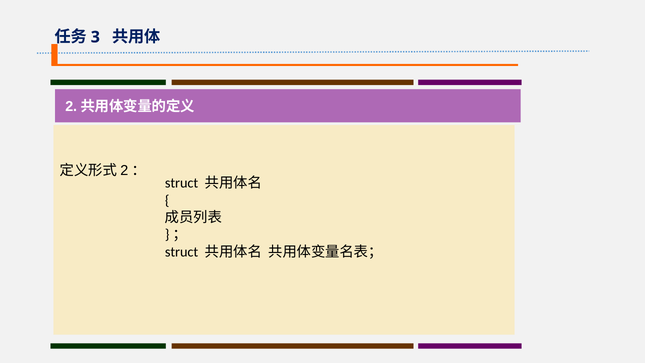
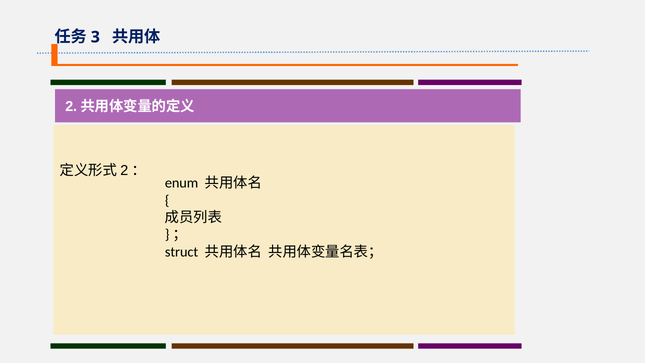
struct: struct -> enum (182, 183)
